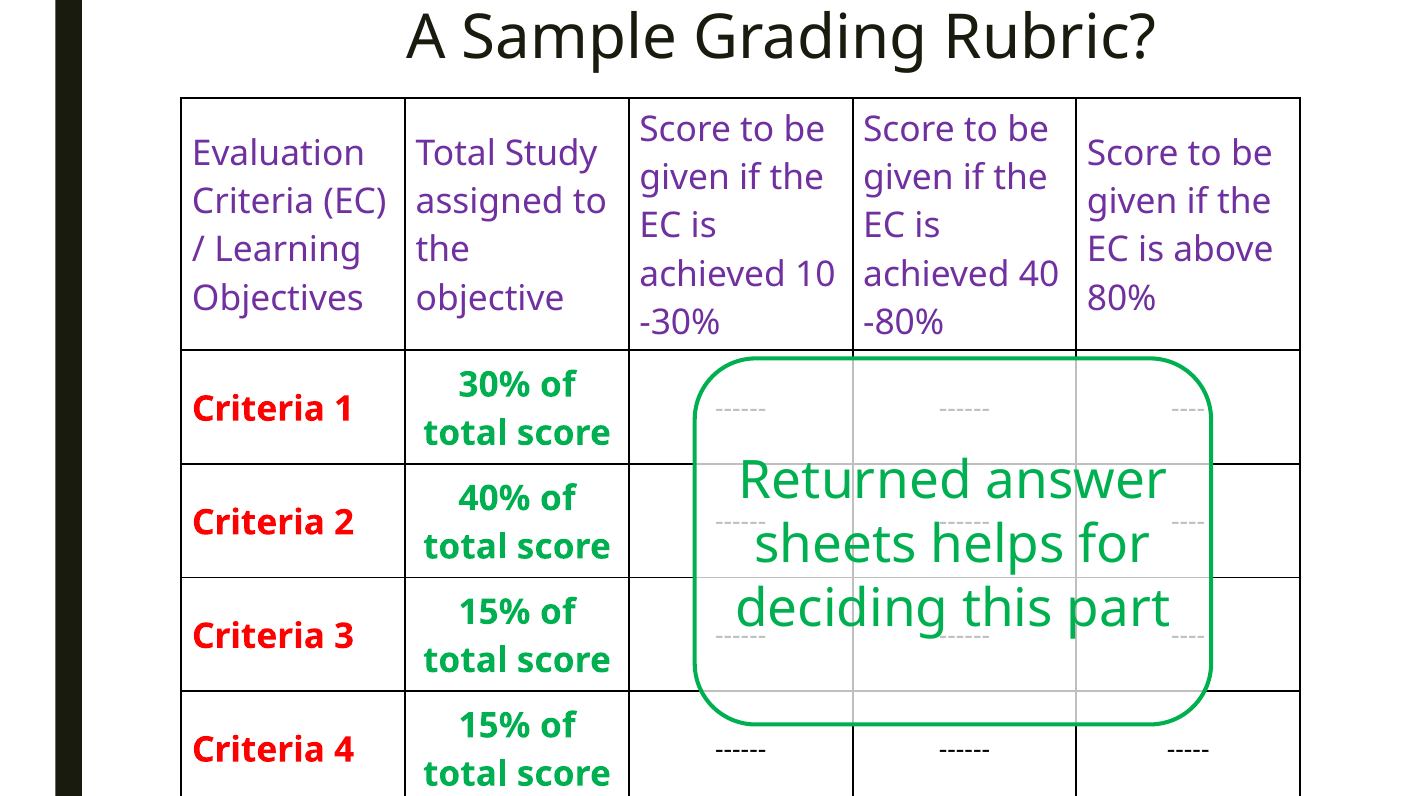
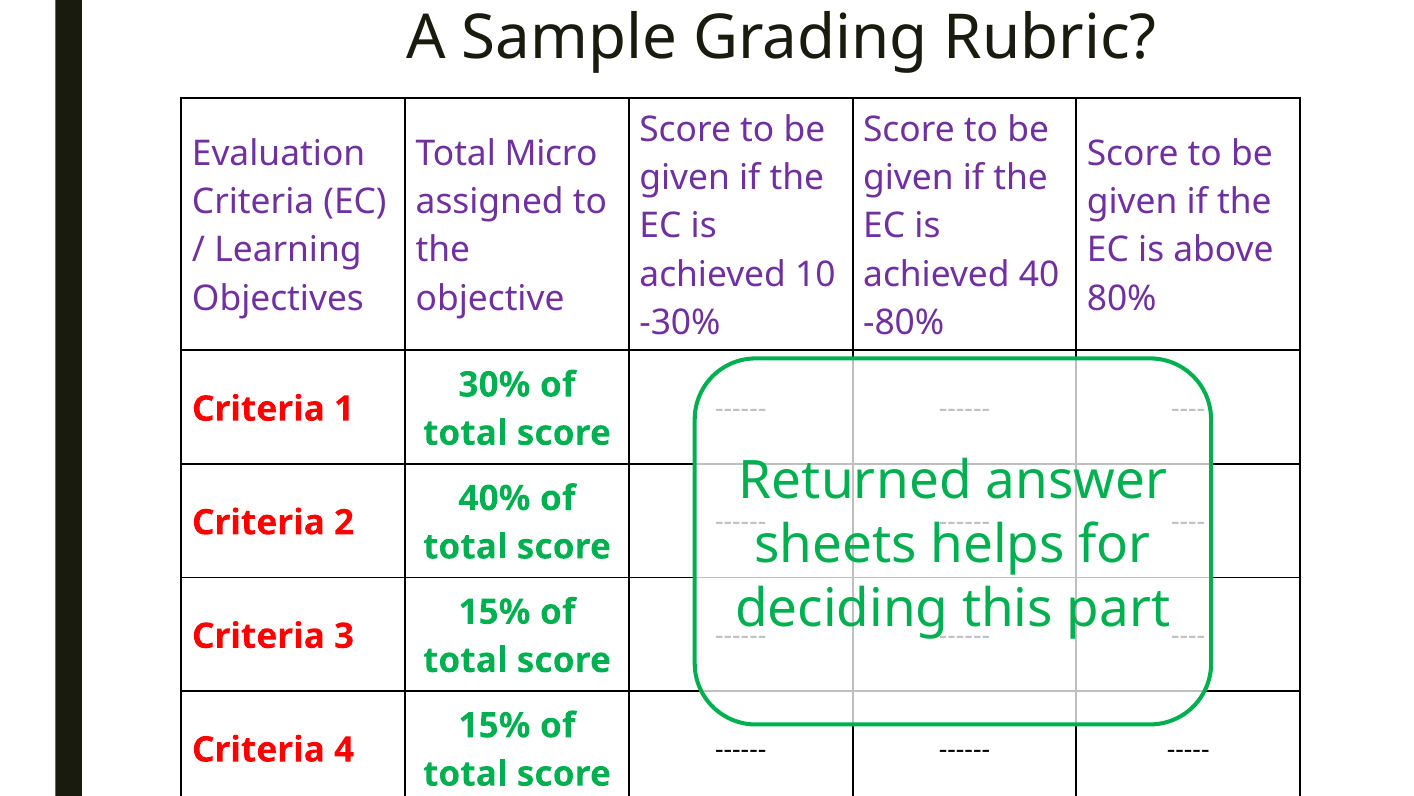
Study: Study -> Micro (551, 154)
